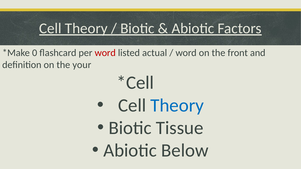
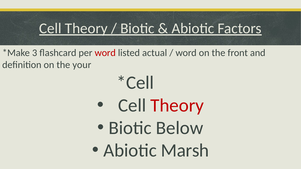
0: 0 -> 3 (35, 53)
Theory colour: blue -> red (177, 106)
Tissue: Tissue -> Below (180, 128)
Below: Below -> Marsh (185, 151)
